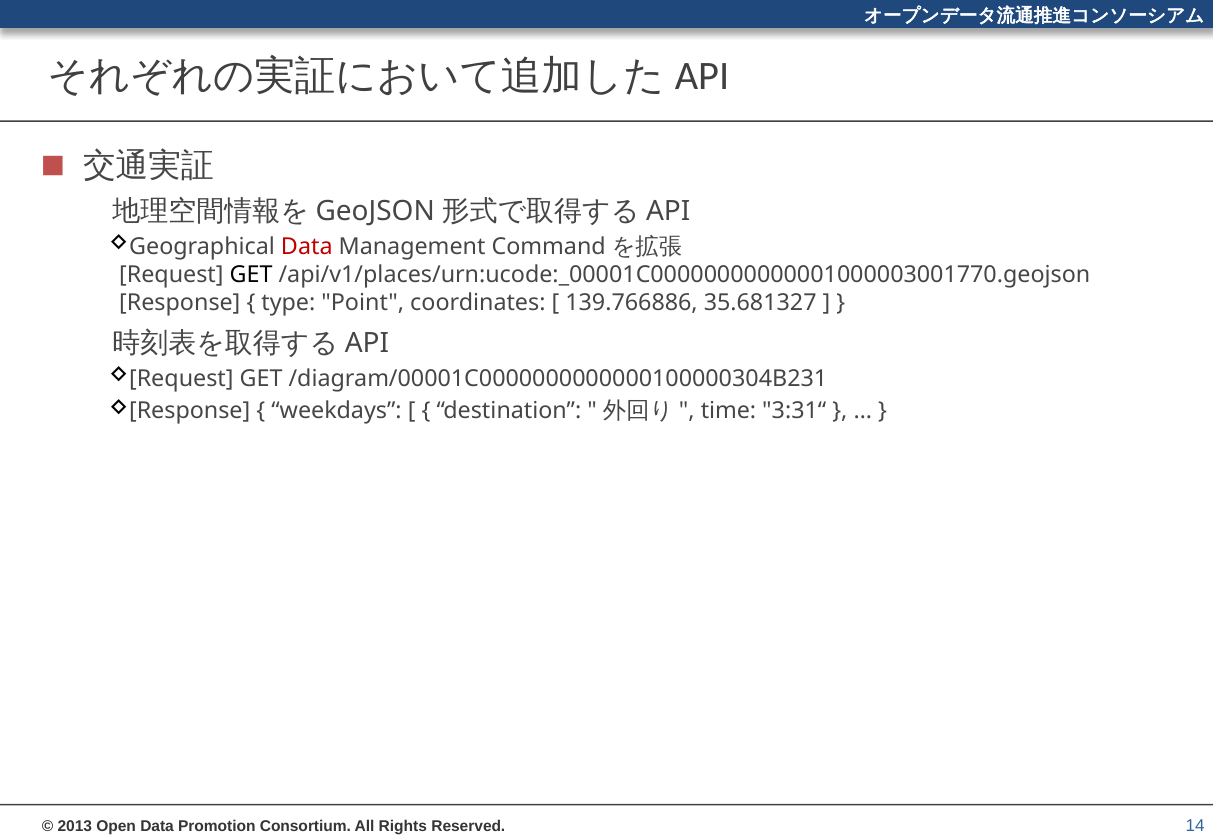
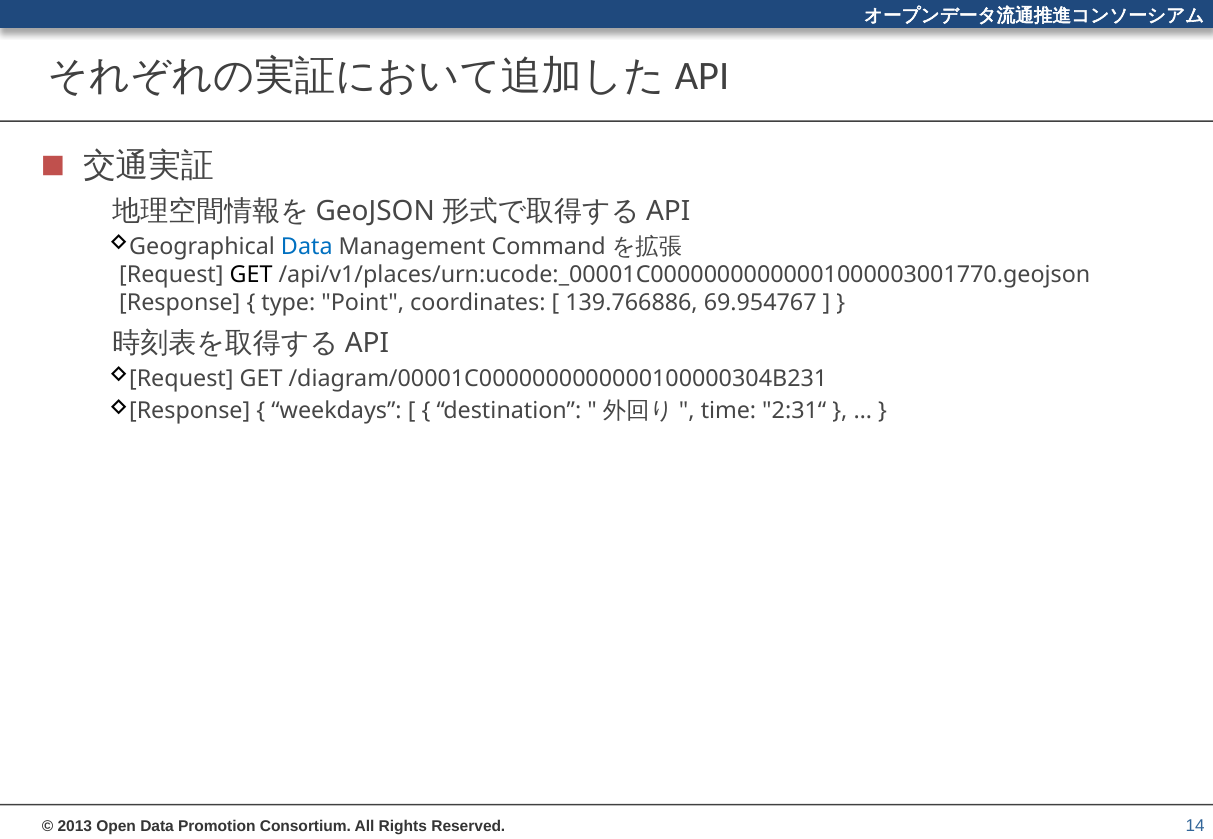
Data colour: red -> blue (307, 247)
35.681327: 35.681327 -> 69.954767 (760, 303)
3:31“: 3:31“ -> 2:31“ (794, 412)
